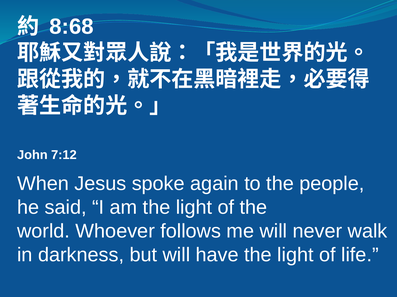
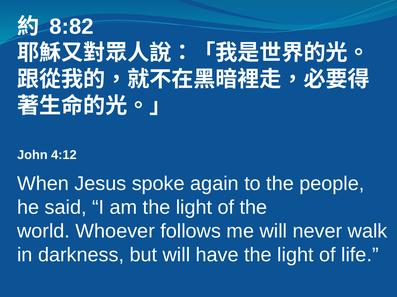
8:68: 8:68 -> 8:82 (71, 27)
7:12: 7:12 -> 4:12 (64, 155)
